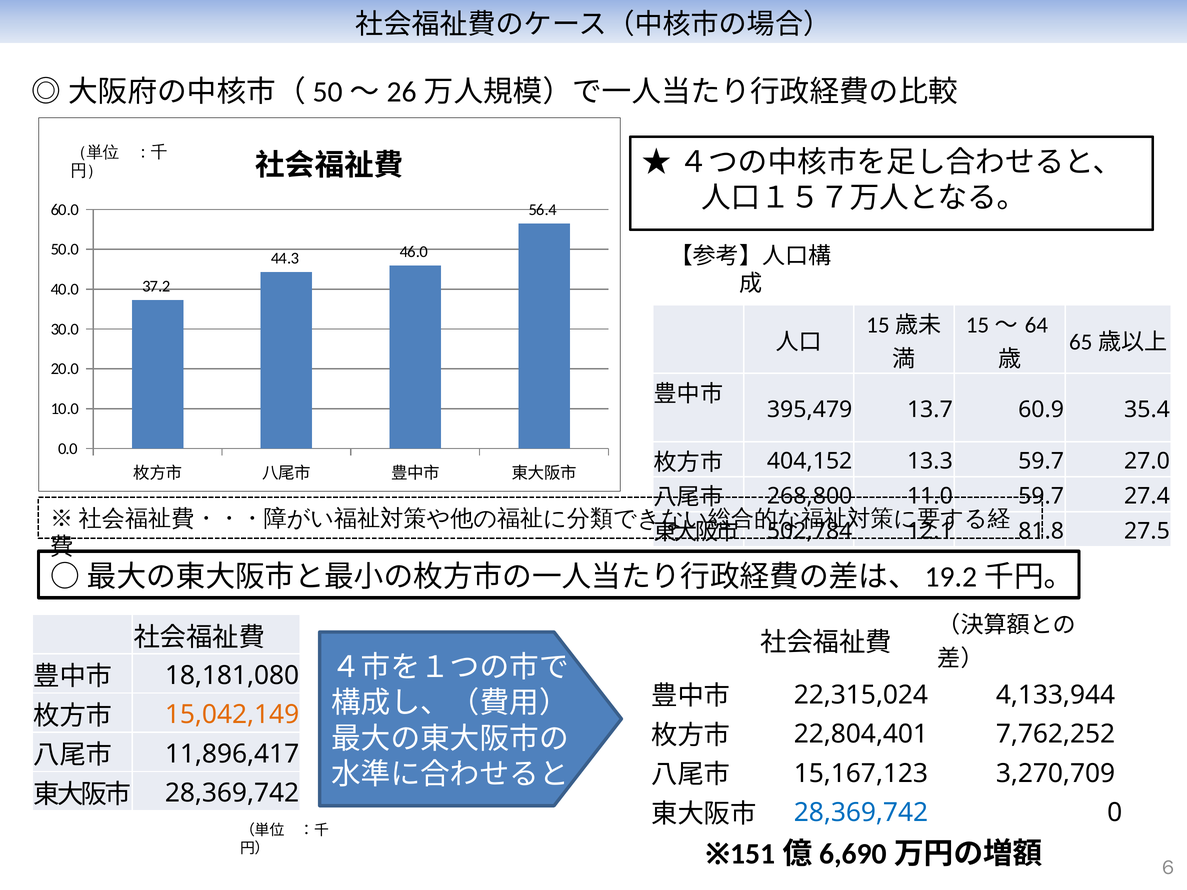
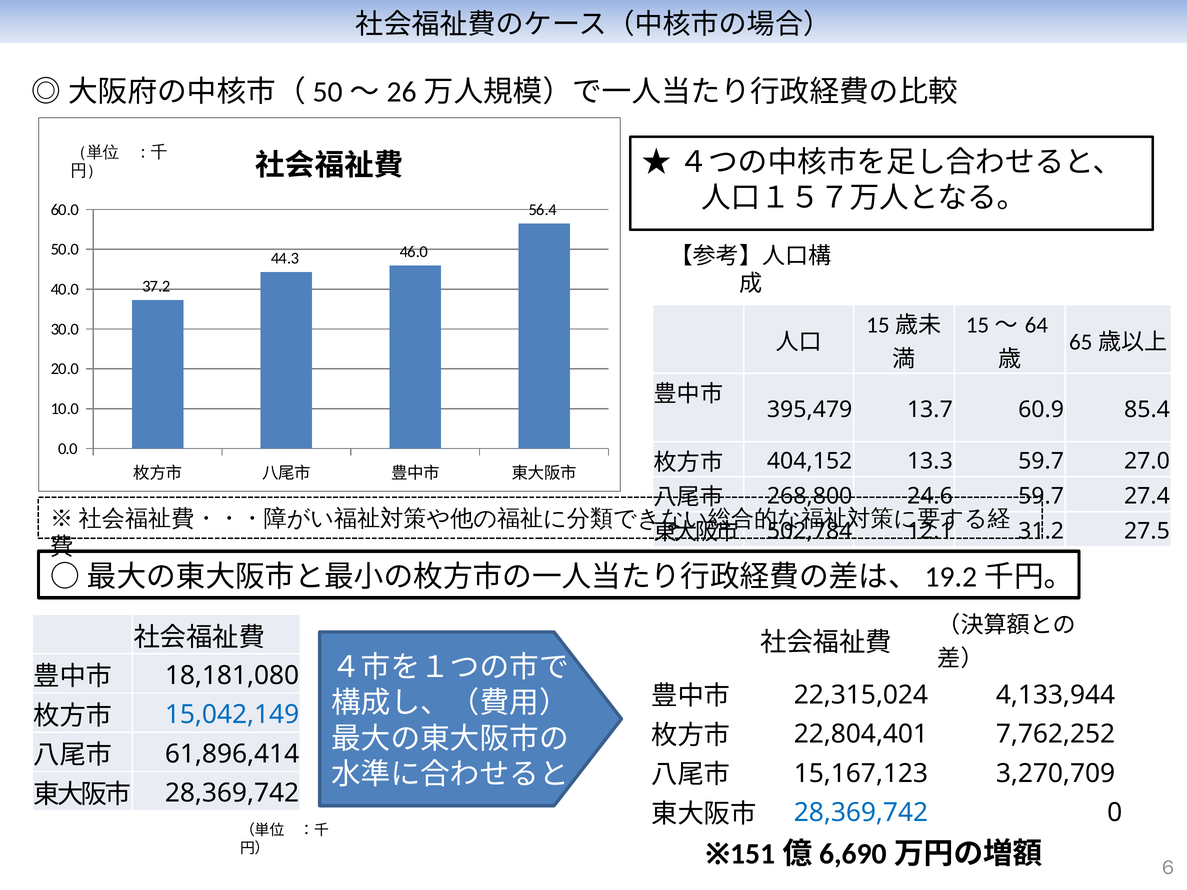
35.4: 35.4 -> 85.4 (1147, 410)
11.0: 11.0 -> 24.6 (930, 496)
81.8: 81.8 -> 31.2 (1041, 531)
15,042,149 colour: orange -> blue (232, 715)
11,896,417: 11,896,417 -> 61,896,414 (232, 754)
